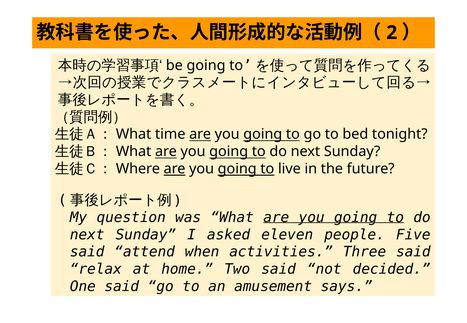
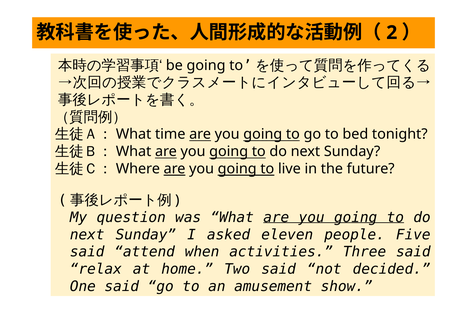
says: says -> show (347, 287)
